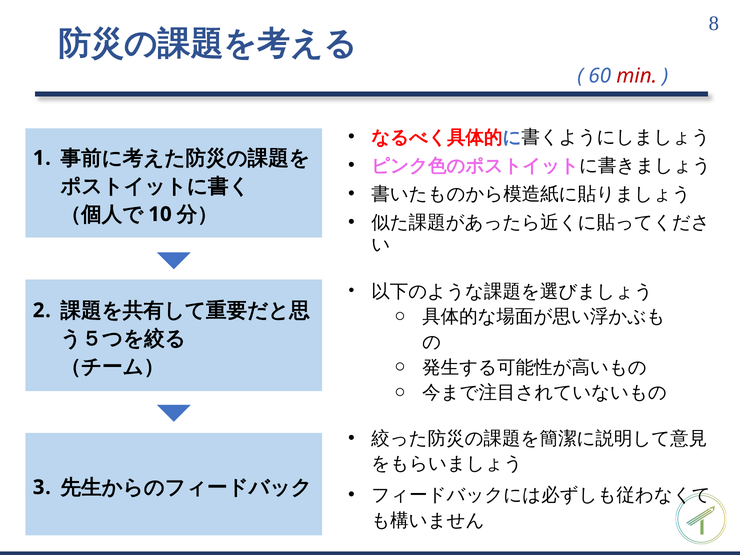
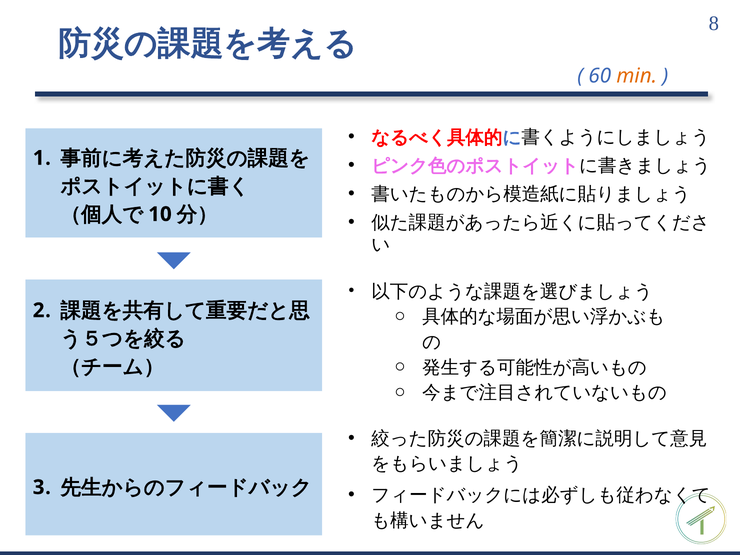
min colour: red -> orange (637, 76)
